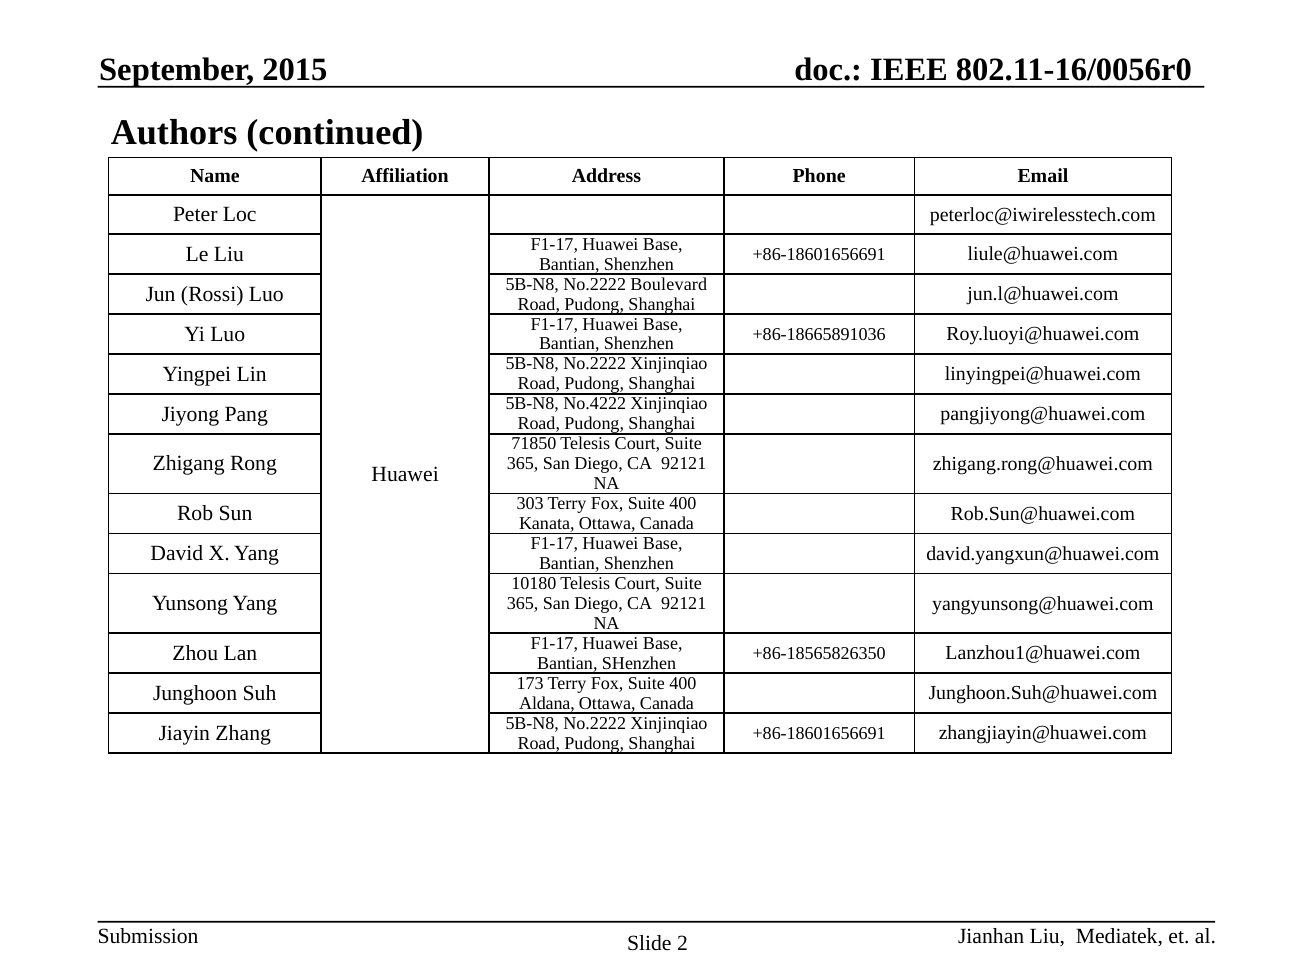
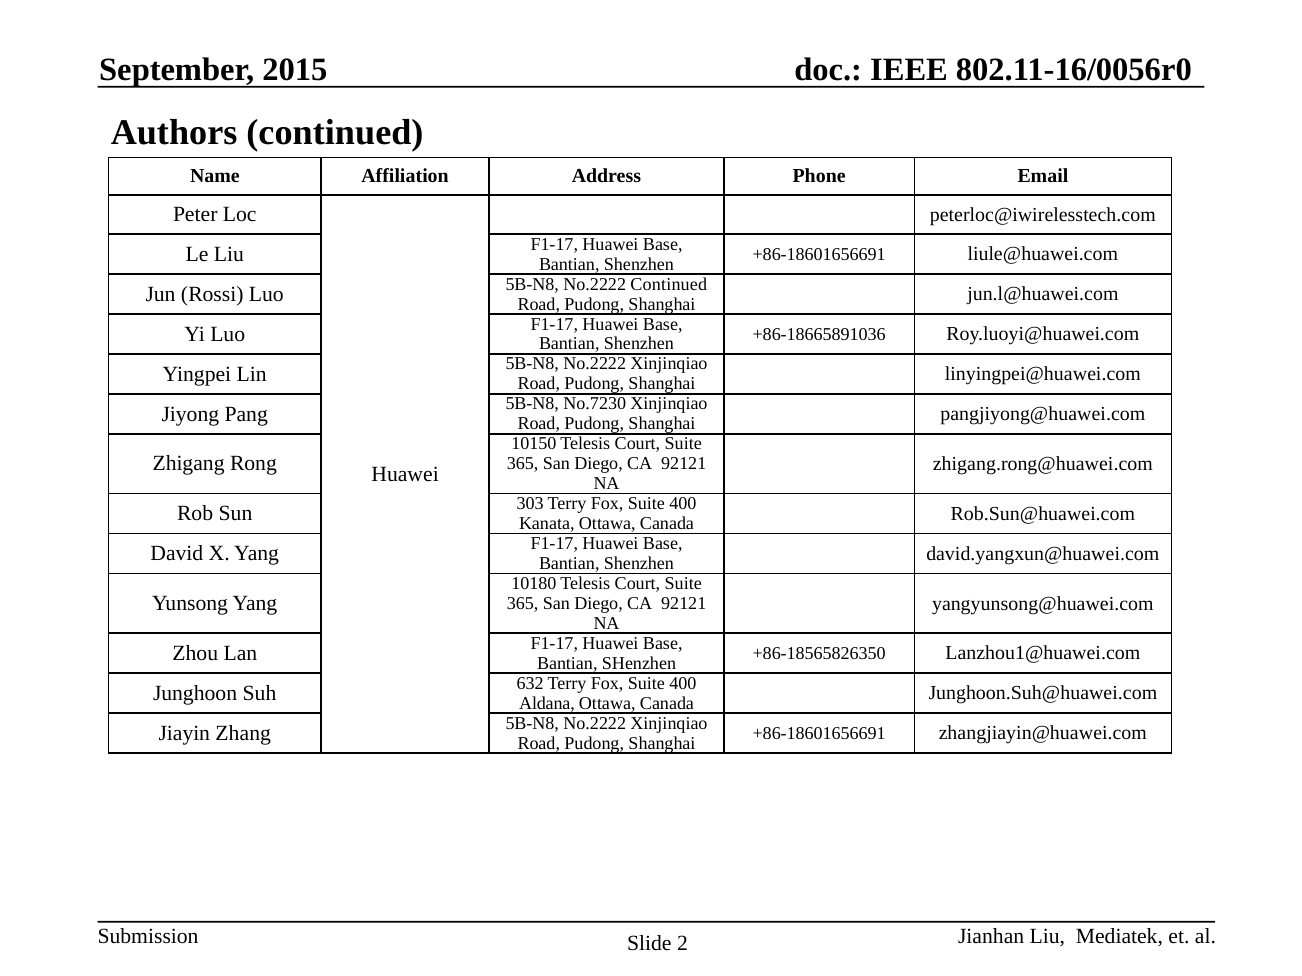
No.2222 Boulevard: Boulevard -> Continued (669, 284)
No.4222: No.4222 -> No.7230 (595, 404)
71850: 71850 -> 10150 (534, 444)
173: 173 -> 632 (530, 684)
